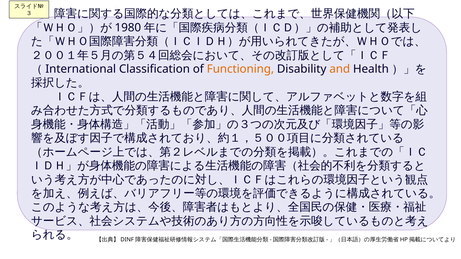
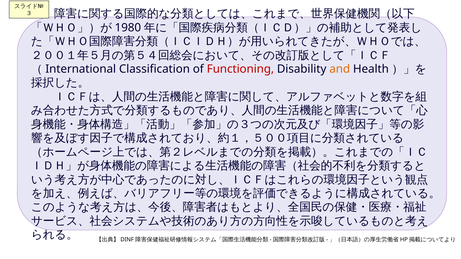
Functioning colour: orange -> red (240, 69)
